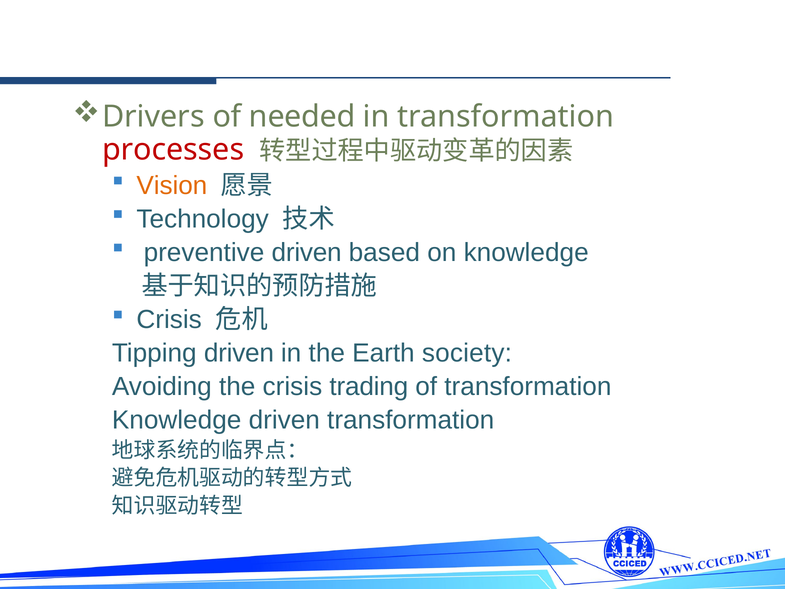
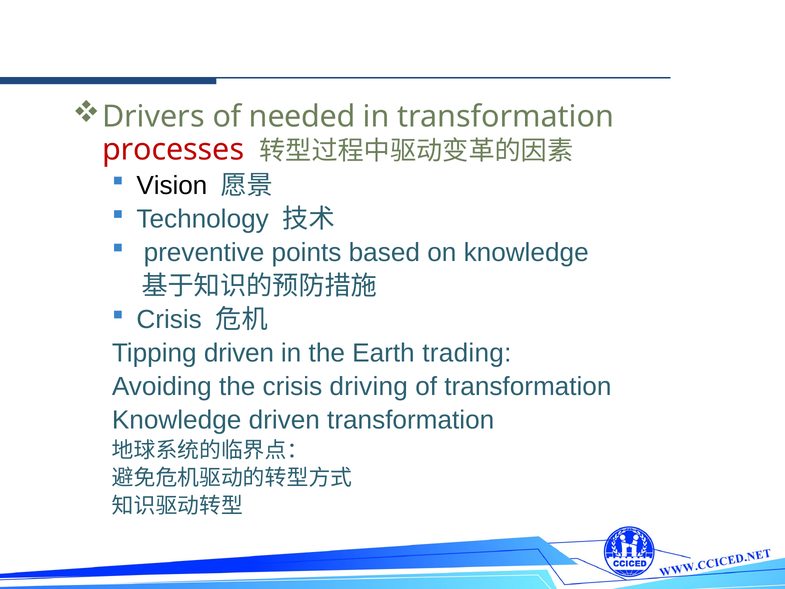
Vision colour: orange -> black (172, 186)
preventive driven: driven -> points (306, 253)
society: society -> trading (467, 353)
trading: trading -> driving (369, 386)
